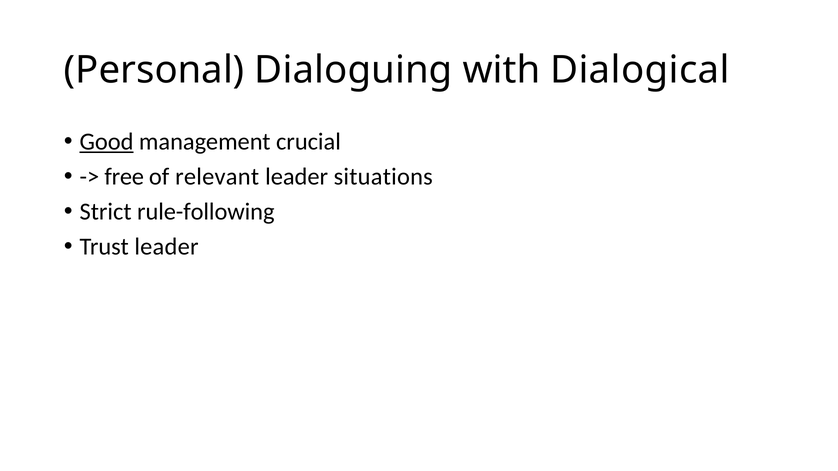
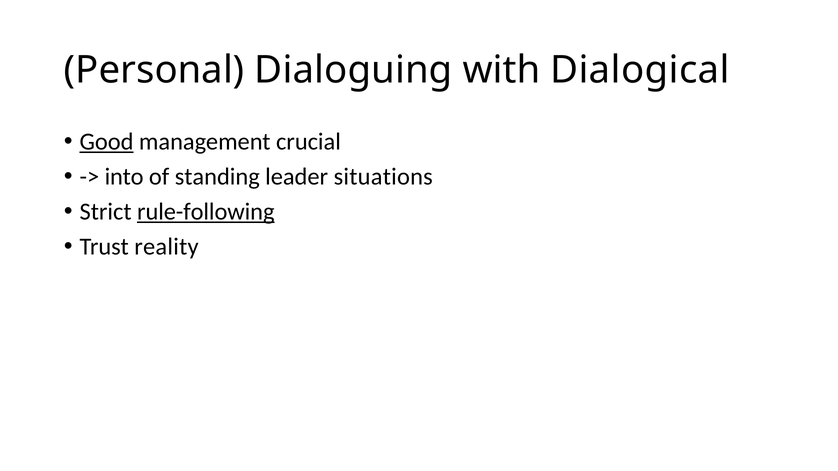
free: free -> into (124, 177)
relevant: relevant -> standing (217, 177)
rule-following underline: none -> present (206, 212)
Trust leader: leader -> reality (166, 247)
